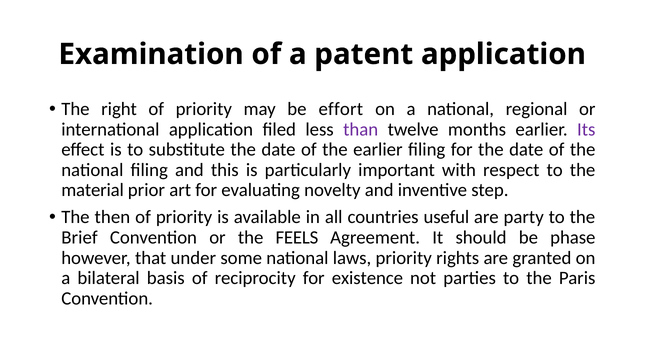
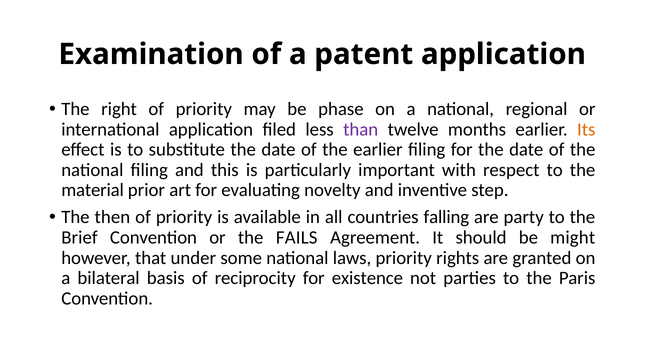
effort: effort -> phase (341, 109)
Its colour: purple -> orange (586, 129)
useful: useful -> falling (446, 217)
FEELS: FEELS -> FAILS (297, 237)
phase: phase -> might (573, 237)
